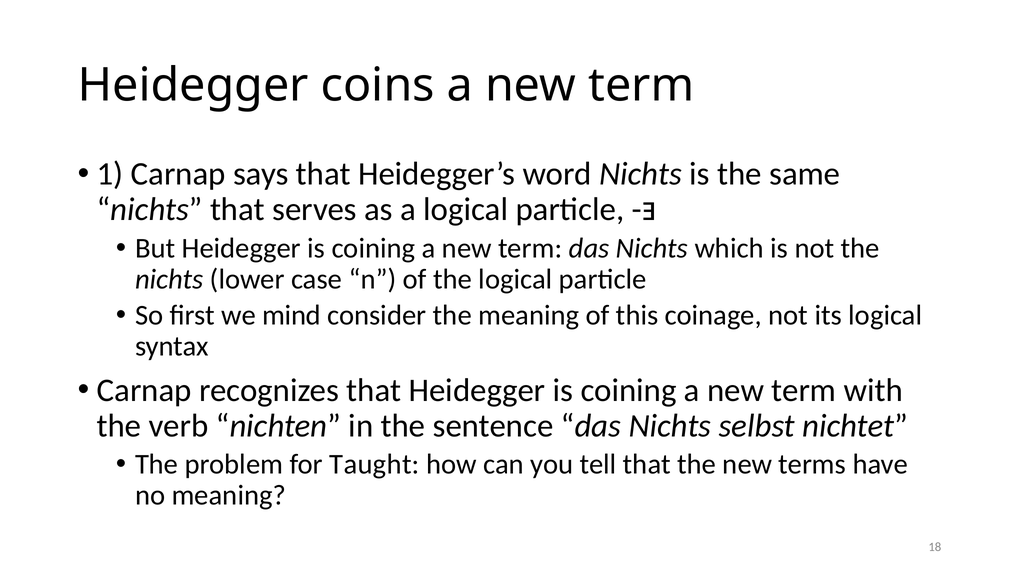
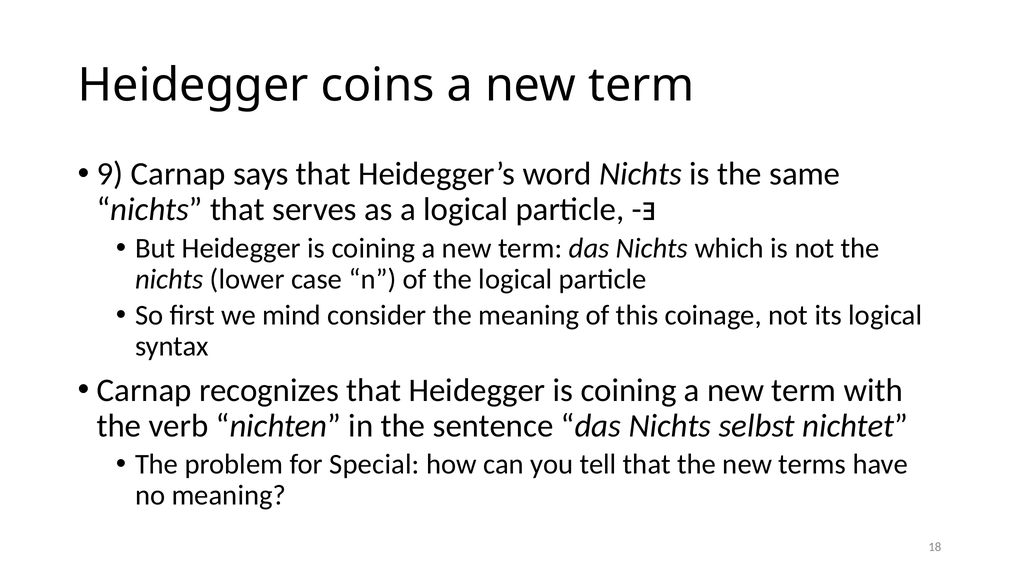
1: 1 -> 9 (110, 174)
Taught: Taught -> Special (374, 464)
